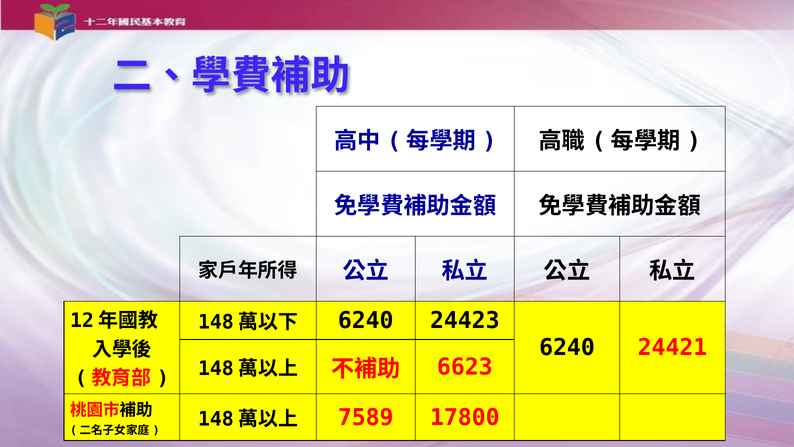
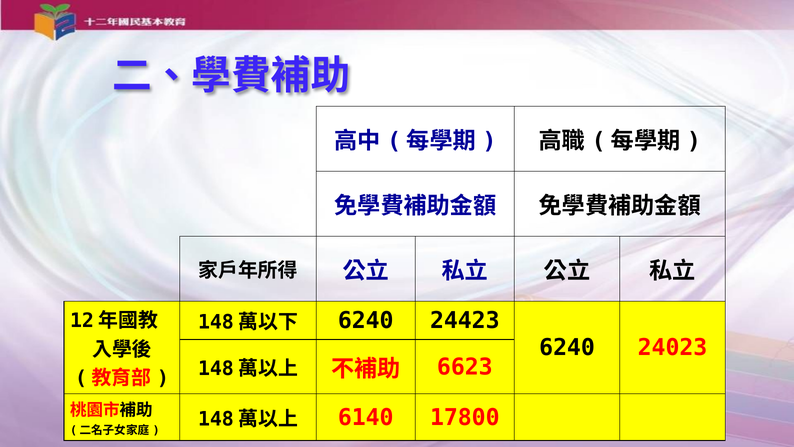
24421: 24421 -> 24023 (672, 347)
7589: 7589 -> 6140 (366, 417)
